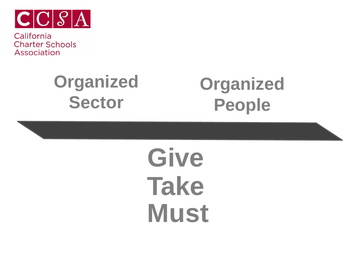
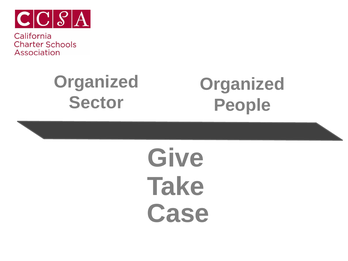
Must: Must -> Case (178, 213)
